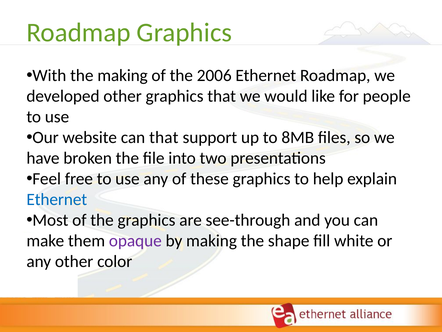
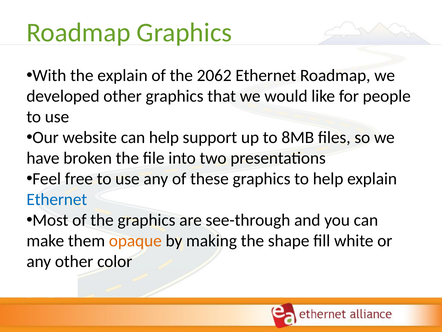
the making: making -> explain (122, 75)
2006: 2006 -> 2062 (214, 75)
can that: that -> help (164, 137)
opaque colour: purple -> orange (135, 241)
